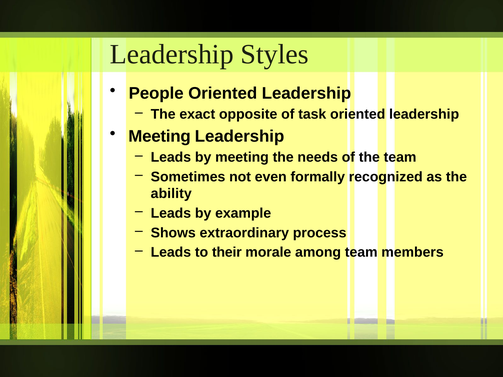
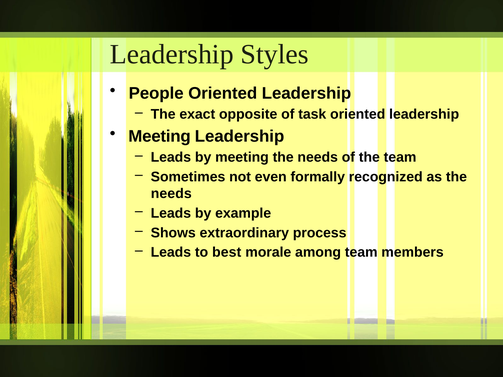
ability: ability -> needs (171, 194)
their: their -> best (227, 253)
